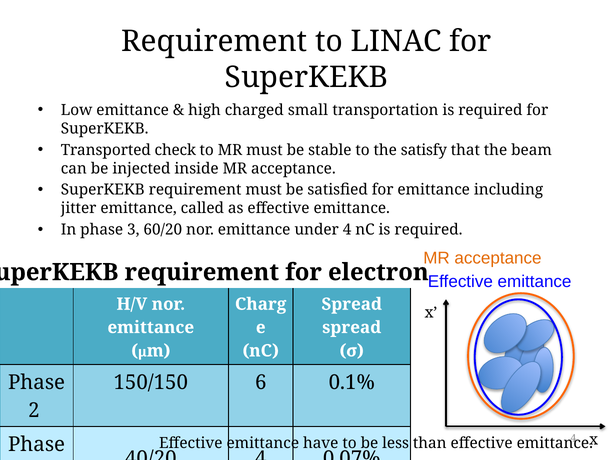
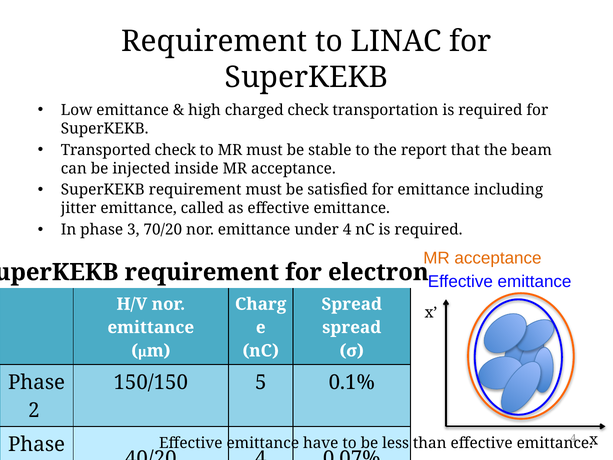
charged small: small -> check (308, 110)
satisfy: satisfy -> report (424, 150)
60/20: 60/20 -> 70/20 (163, 230)
6: 6 -> 5 (261, 382)
